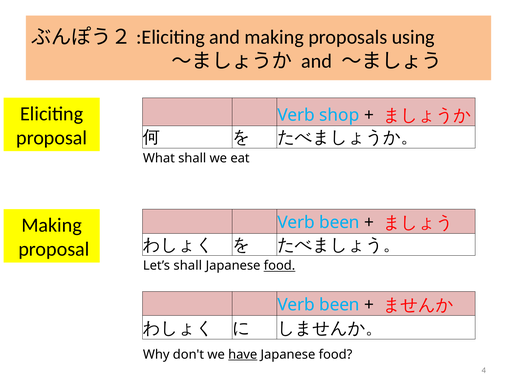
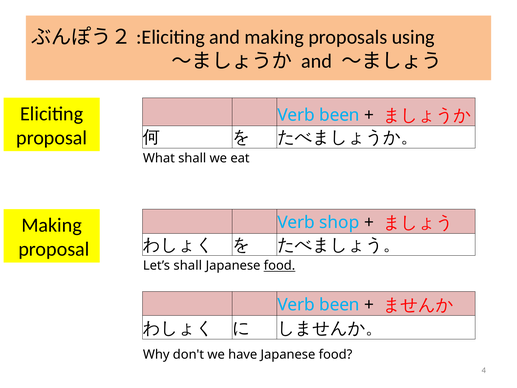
shop: shop -> been (339, 115)
been: been -> shop (339, 222)
have underline: present -> none (243, 354)
